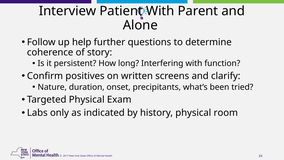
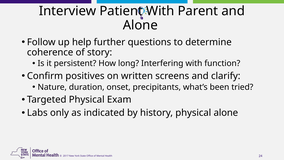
physical room: room -> alone (226, 113)
